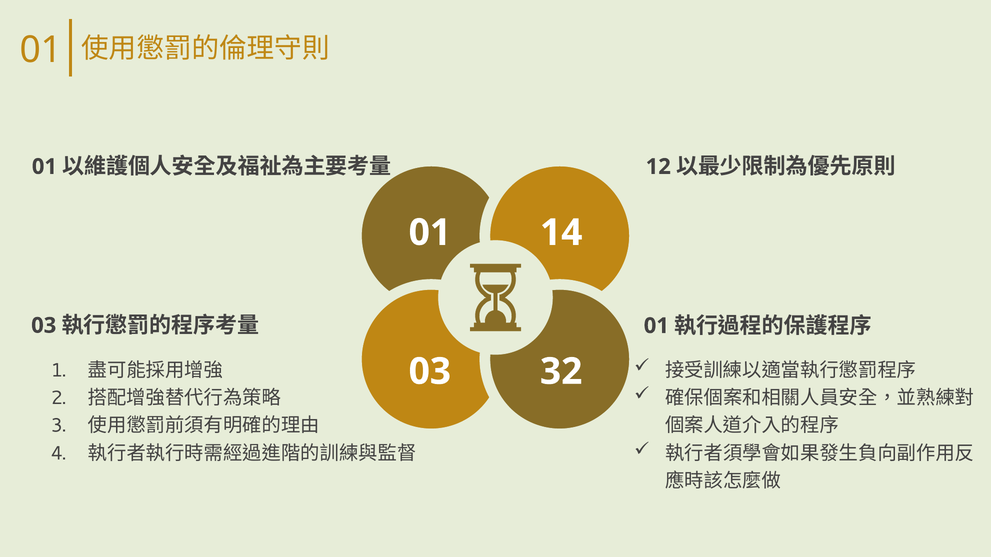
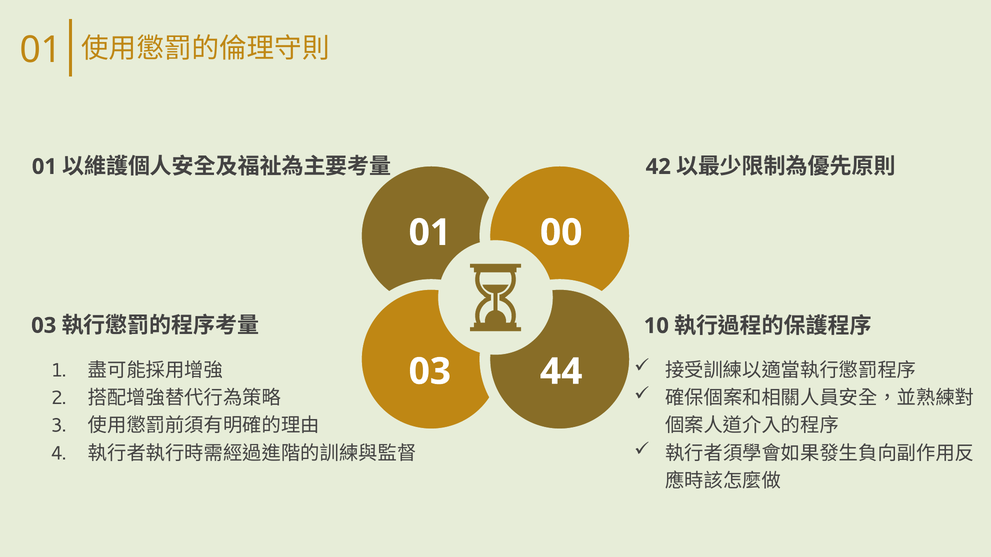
12: 12 -> 42 (658, 167)
14: 14 -> 00 (561, 233)
01: 01 -> 10 (656, 326)
32: 32 -> 44 (561, 372)
